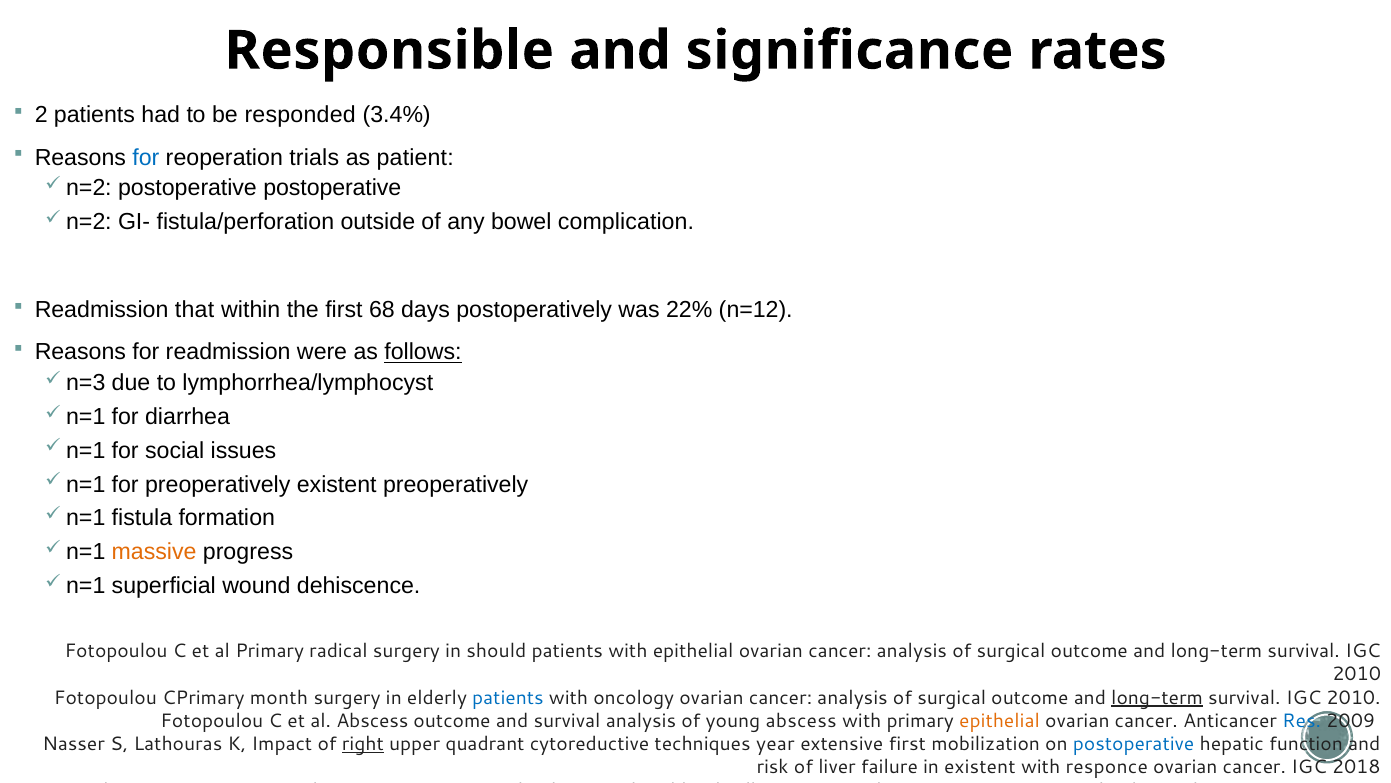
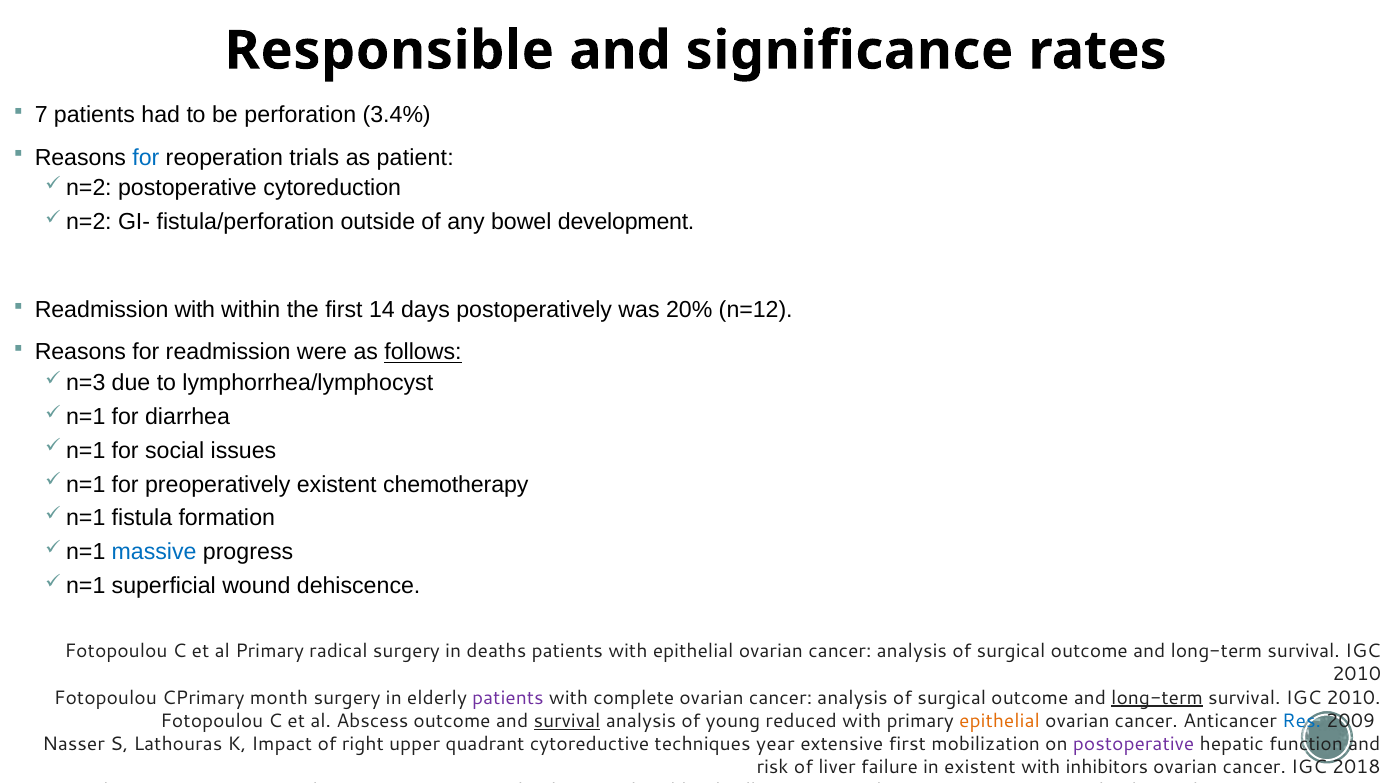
2: 2 -> 7 (41, 115)
responded: responded -> perforation (300, 115)
postoperative postoperative: postoperative -> cytoreduction (332, 188)
complication: complication -> development (626, 222)
Readmission that: that -> with (195, 310)
68: 68 -> 14 (382, 310)
22%: 22% -> 20% (689, 310)
existent preoperatively: preoperatively -> chemotherapy (456, 484)
massive colour: orange -> blue (154, 552)
should: should -> deaths (496, 651)
patients colour: blue -> purple (508, 697)
oncology: oncology -> complete (634, 697)
survival underline: none -> present (567, 720)
young abscess: abscess -> reduced (801, 720)
right underline: present -> none (363, 744)
postoperative colour: blue -> purple (1134, 744)
responce: responce -> inhibitors (1107, 767)
